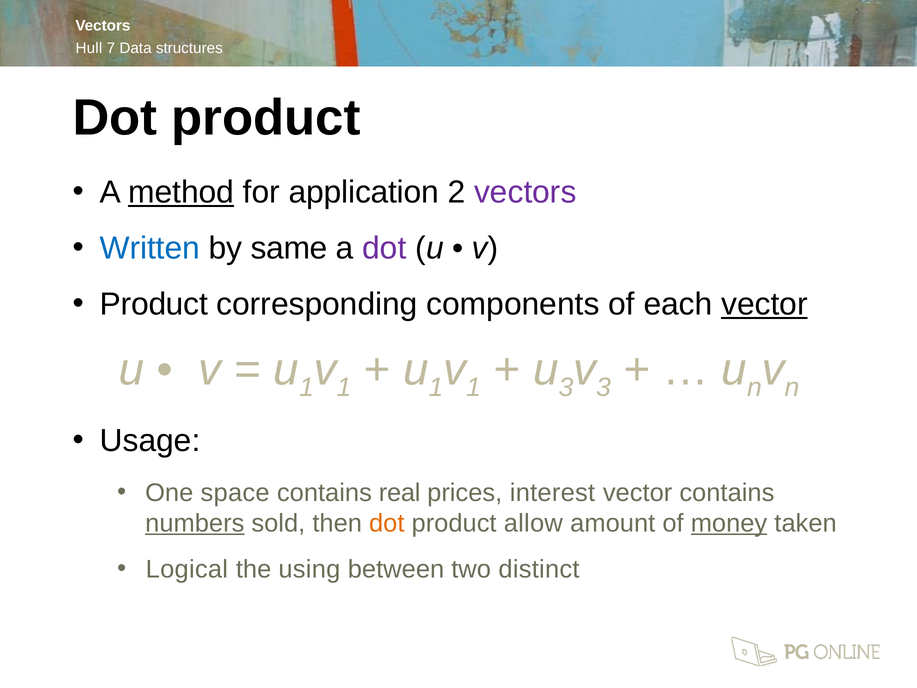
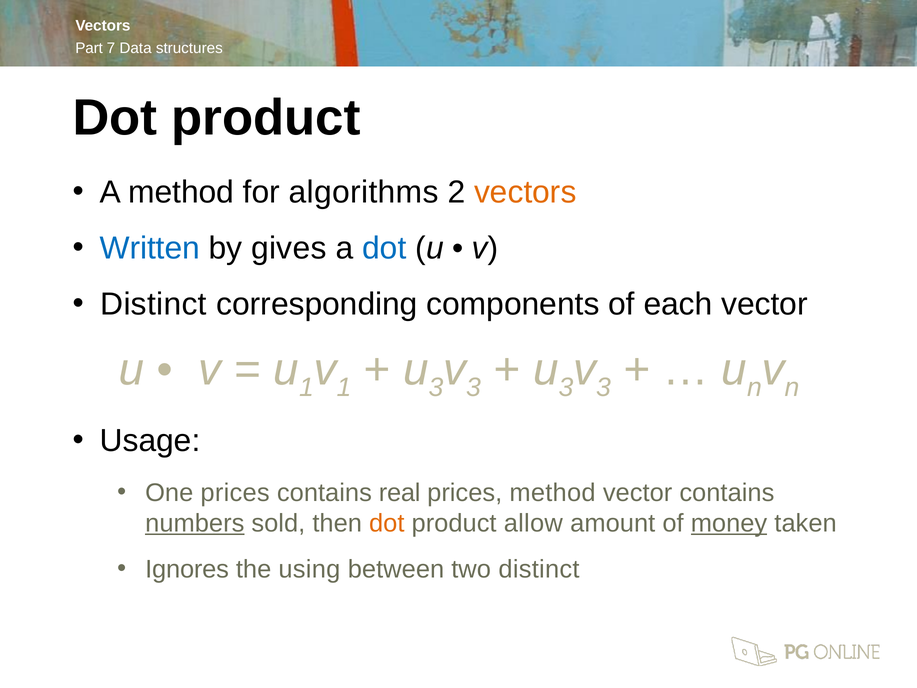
Hull: Hull -> Part (89, 48)
method underline: present -> none (181, 192)
application: application -> algorithms (364, 192)
vectors colour: purple -> orange (525, 192)
same: same -> gives (289, 248)
dot colour: purple -> blue (384, 248)
Product: Product -> Distinct (154, 304)
vector underline: present -> none (764, 304)
1: 1 -> 3 (436, 388)
1: 1 -> 3 (474, 388)
One space: space -> prices (235, 493)
prices interest: interest -> method (553, 493)
Logical: Logical -> Ignores (187, 569)
